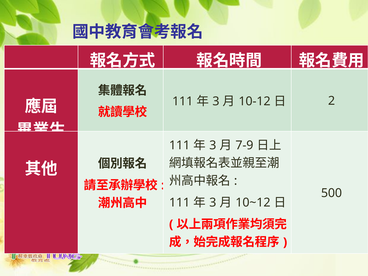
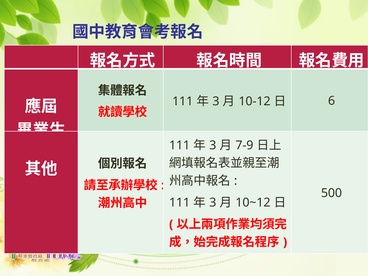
2: 2 -> 6 (332, 101)
